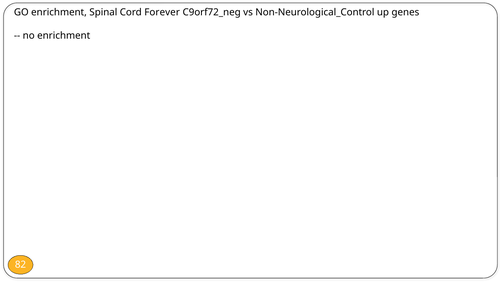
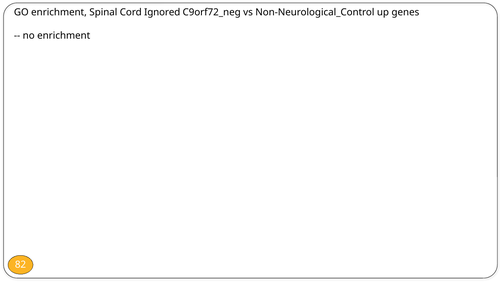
Forever: Forever -> Ignored (162, 12)
